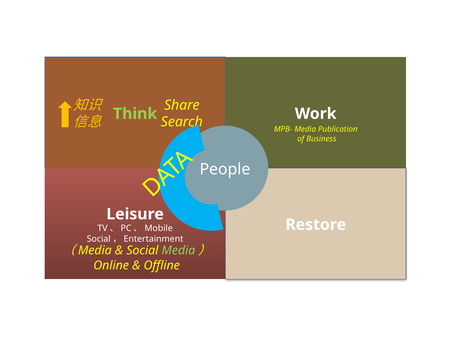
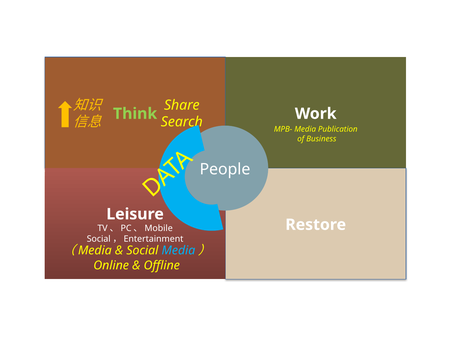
Media colour: light green -> light blue (178, 251)
